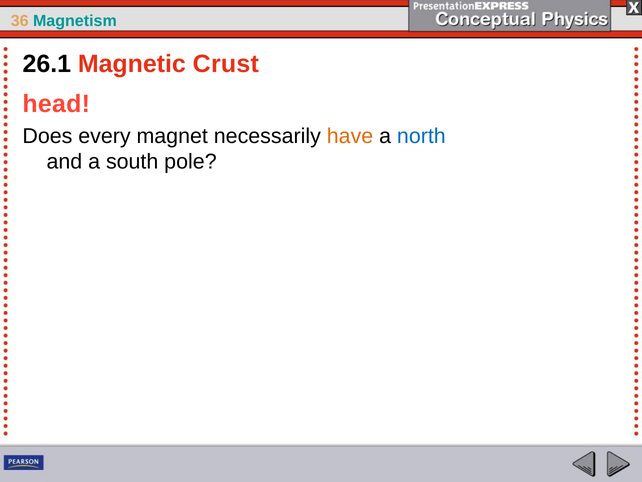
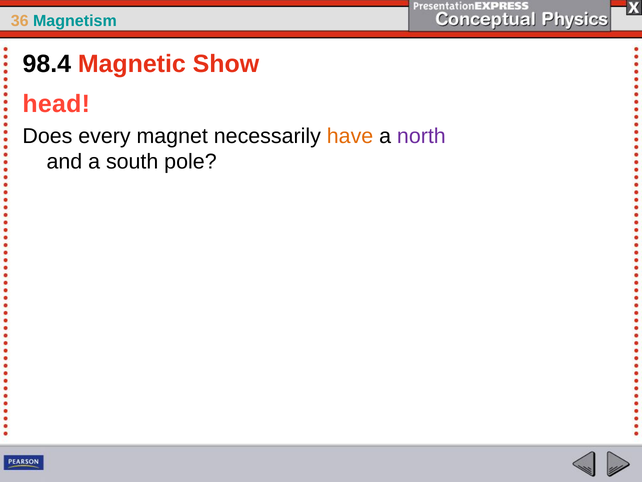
26.1: 26.1 -> 98.4 (47, 64)
Crust: Crust -> Show (226, 64)
north colour: blue -> purple (421, 136)
